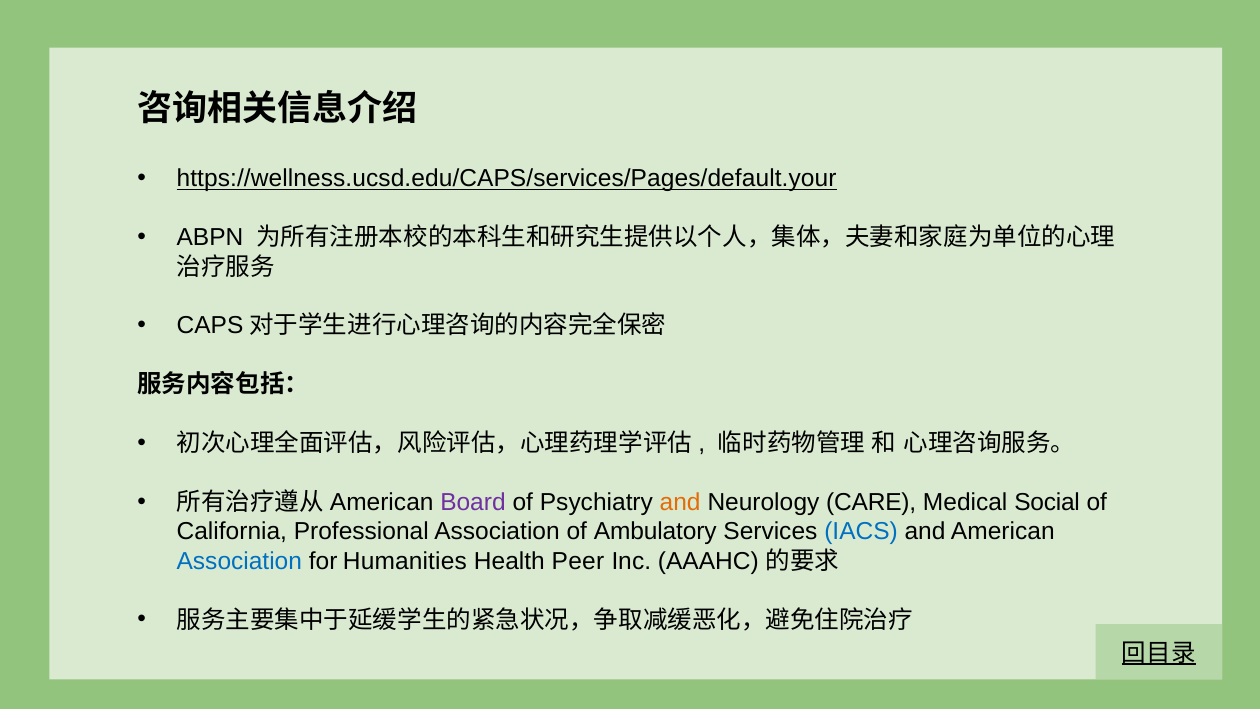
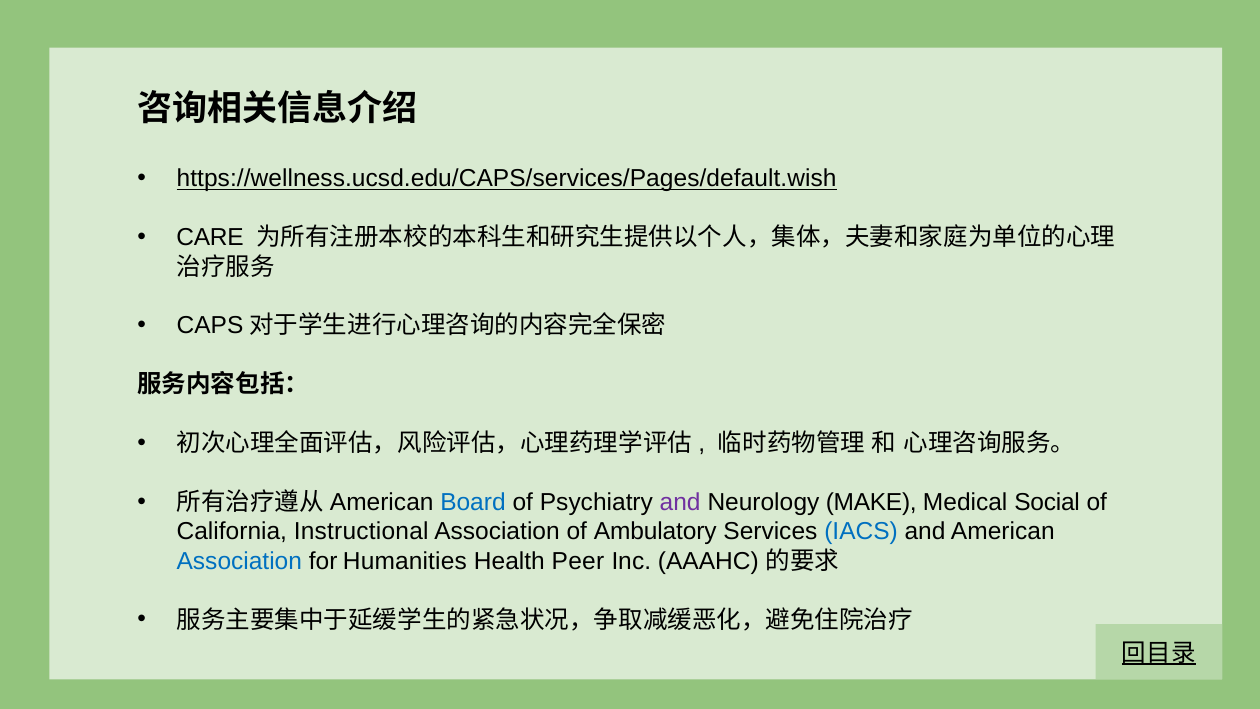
https://wellness.ucsd.edu/CAPS/services/Pages/default.your: https://wellness.ucsd.edu/CAPS/services/Pages/default.your -> https://wellness.ucsd.edu/CAPS/services/Pages/default.wish (507, 179)
ABPN: ABPN -> CARE (210, 237)
Board colour: purple -> blue (473, 502)
and colour: orange -> purple (680, 502)
CARE: CARE -> MAKE (871, 502)
Professional: Professional -> Instructional (361, 532)
